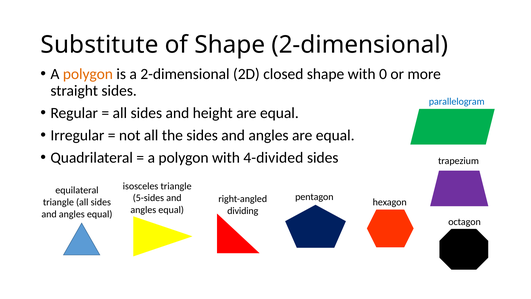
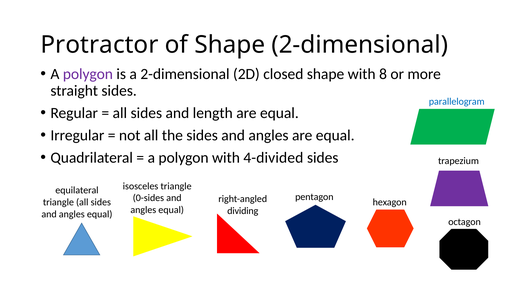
Substitute: Substitute -> Protractor (99, 45)
polygon colour: orange -> purple (88, 74)
0: 0 -> 8 (383, 74)
height: height -> length (213, 113)
5-sides: 5-sides -> 0-sides (148, 198)
